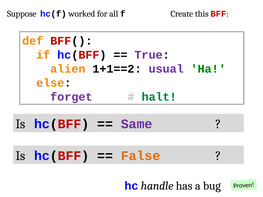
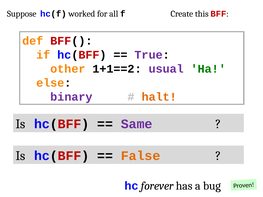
alien: alien -> other (68, 69)
forget: forget -> binary (71, 97)
halt colour: green -> orange (159, 97)
handle: handle -> forever (157, 186)
